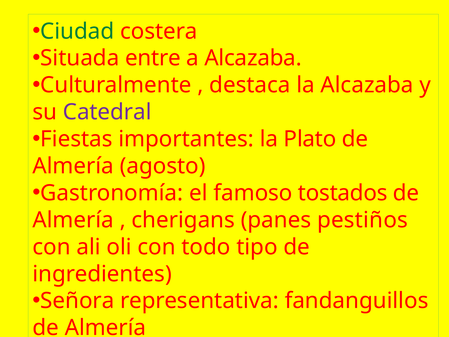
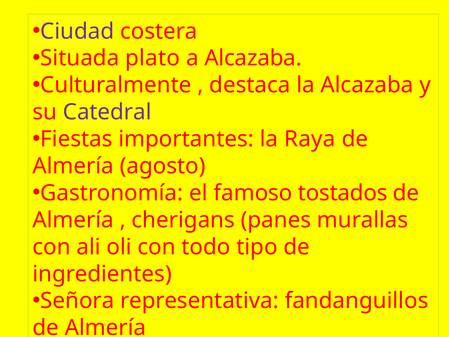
Ciudad colour: green -> purple (77, 31)
entre: entre -> plato (153, 58)
Plato: Plato -> Raya (310, 139)
pestiños: pestiños -> murallas (363, 220)
